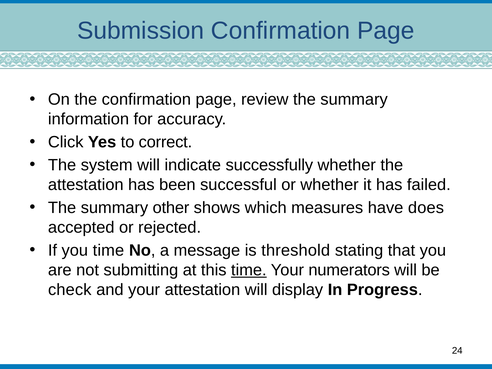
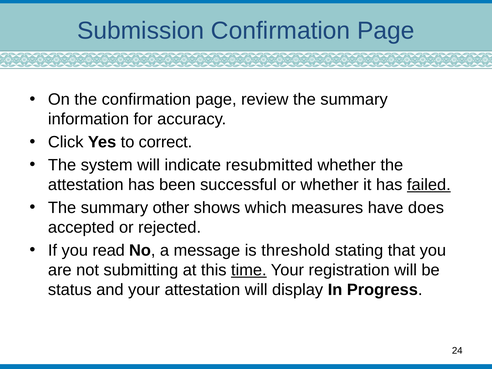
successfully: successfully -> resubmitted (269, 165)
failed underline: none -> present (429, 185)
you time: time -> read (109, 250)
numerators: numerators -> registration (349, 270)
check: check -> status (70, 290)
